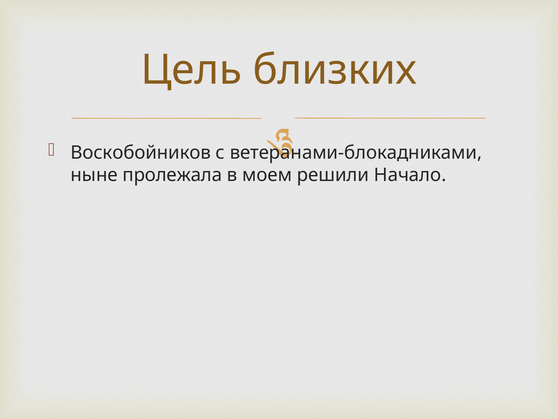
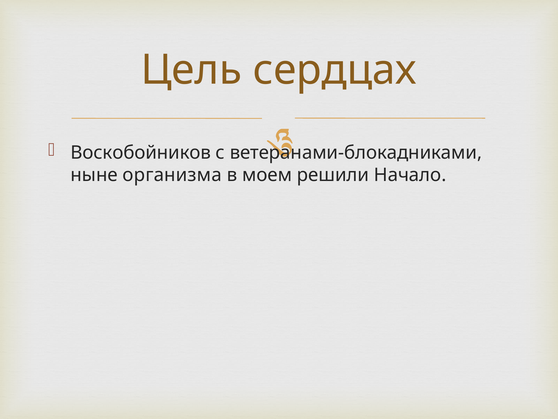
близких: близких -> сердцах (335, 70)
пролежала: пролежала -> организма (172, 175)
